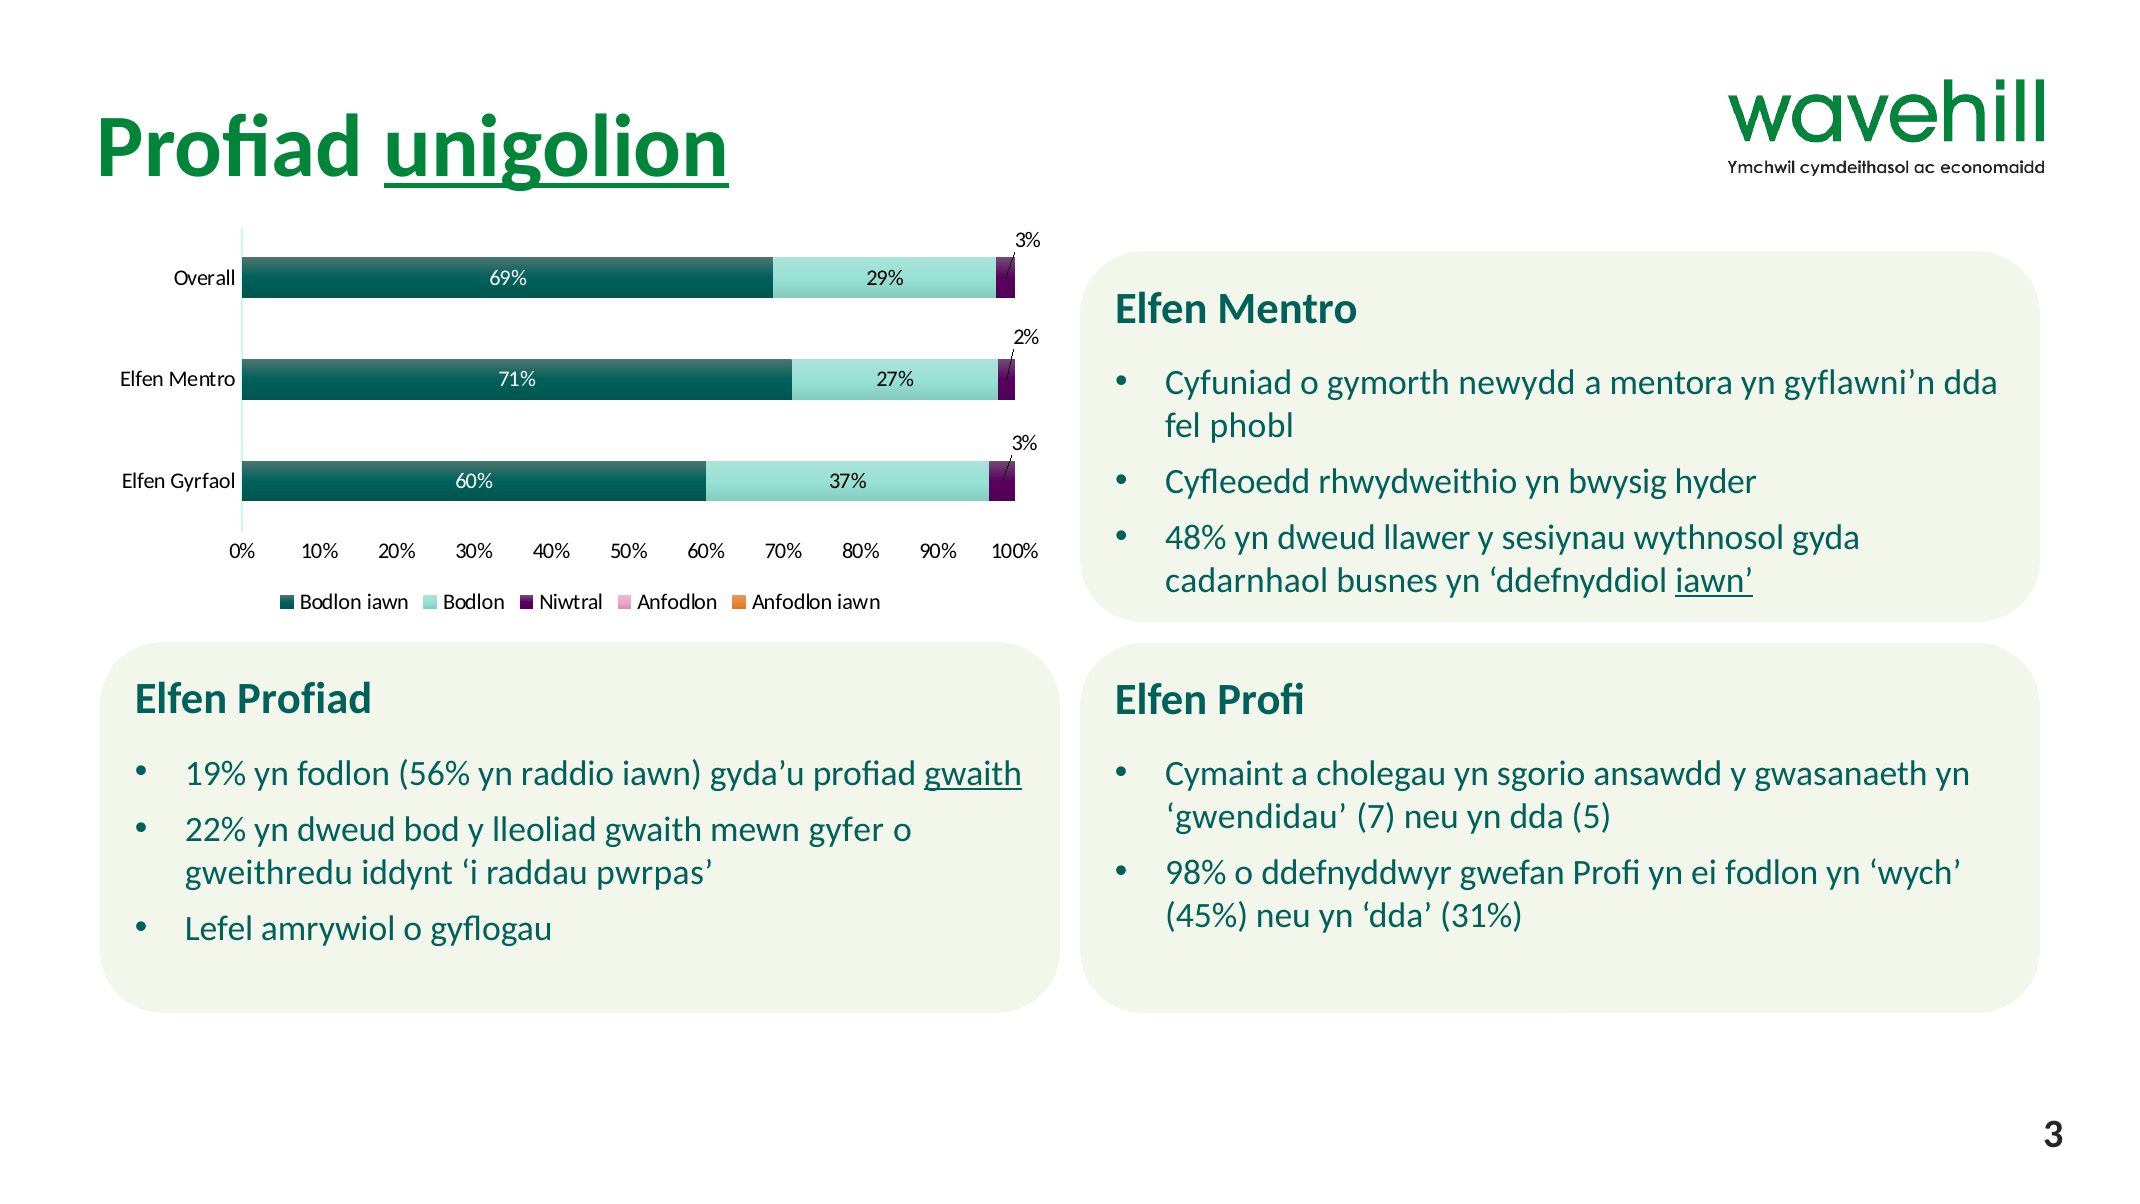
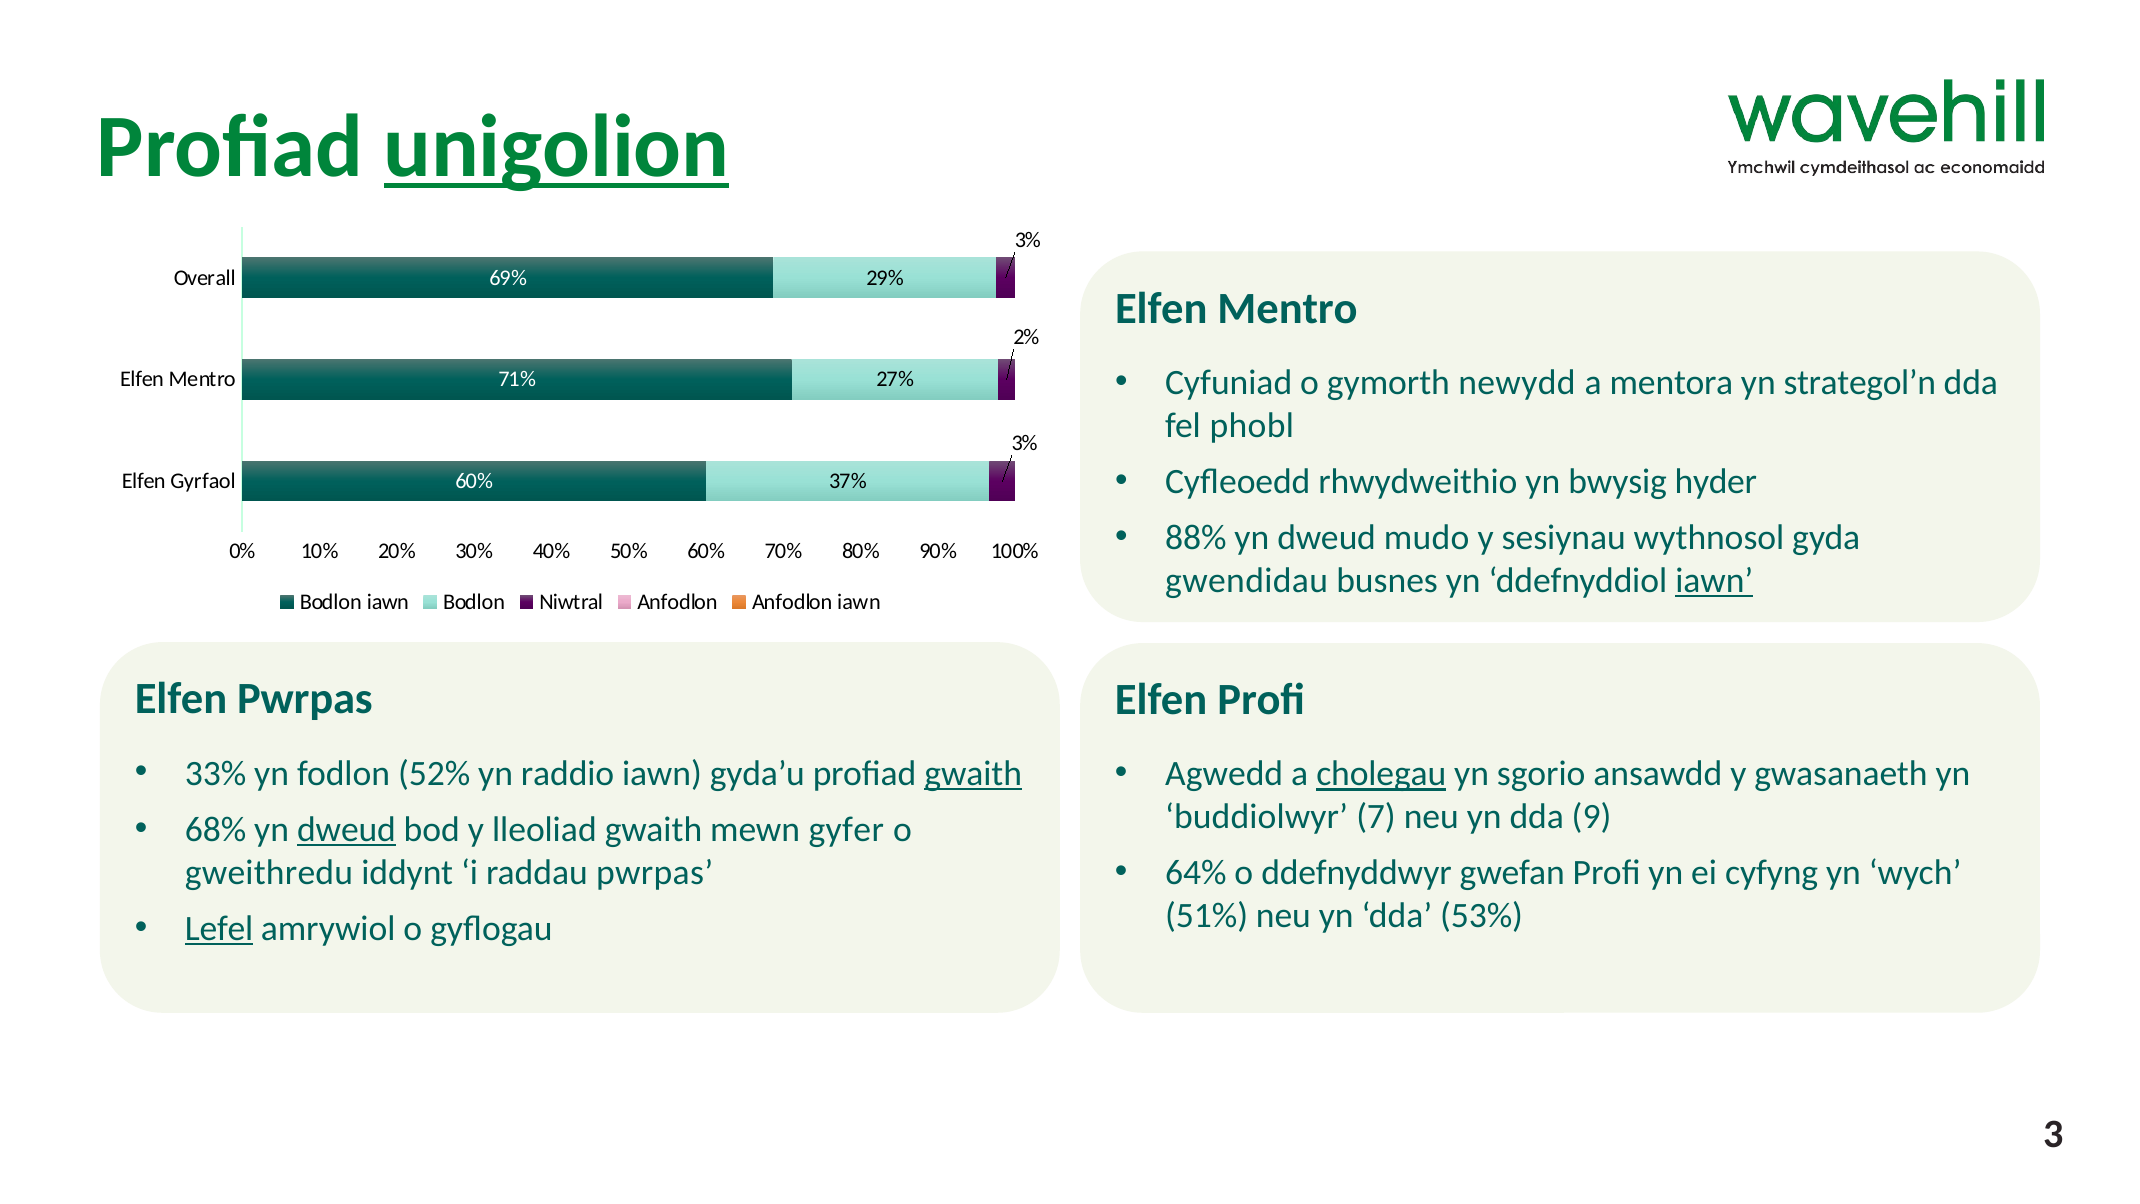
gyflawni’n: gyflawni’n -> strategol’n (1860, 382)
48%: 48% -> 88% (1196, 538)
llawer: llawer -> mudo (1427, 538)
cadarnhaol: cadarnhaol -> gwendidau (1247, 580)
Elfen Profiad: Profiad -> Pwrpas (305, 699)
19%: 19% -> 33% (216, 773)
56%: 56% -> 52% (434, 773)
Cymaint: Cymaint -> Agwedd (1224, 774)
cholegau underline: none -> present (1381, 774)
gwendidau: gwendidau -> buddiolwyr (1257, 817)
5: 5 -> 9 (1592, 817)
22%: 22% -> 68% (216, 829)
dweud underline: none -> present (346, 829)
98%: 98% -> 64% (1196, 873)
ei fodlon: fodlon -> cyfyng (1772, 873)
45%: 45% -> 51% (1207, 916)
31%: 31% -> 53% (1482, 916)
Lefel underline: none -> present (219, 928)
